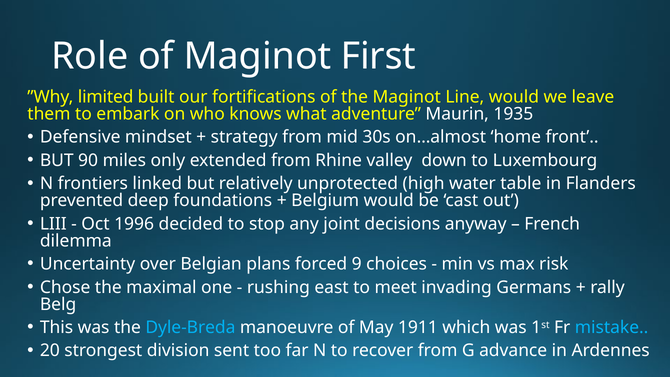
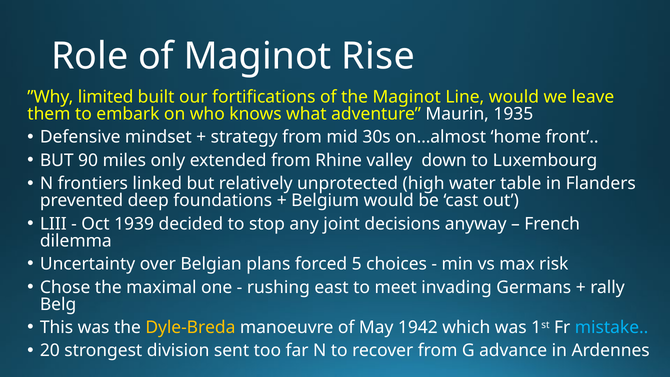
First: First -> Rise (378, 56)
1996: 1996 -> 1939 (134, 224)
9: 9 -> 5 (357, 264)
Dyle-Breda colour: light blue -> yellow (190, 327)
1911: 1911 -> 1942 (418, 327)
